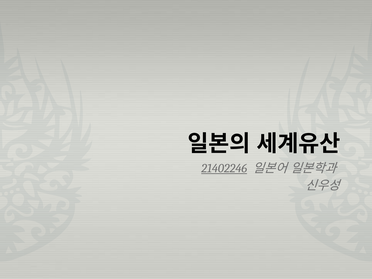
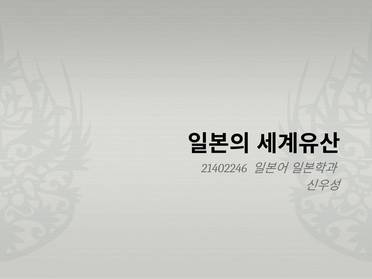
21402246 underline: present -> none (224, 168)
